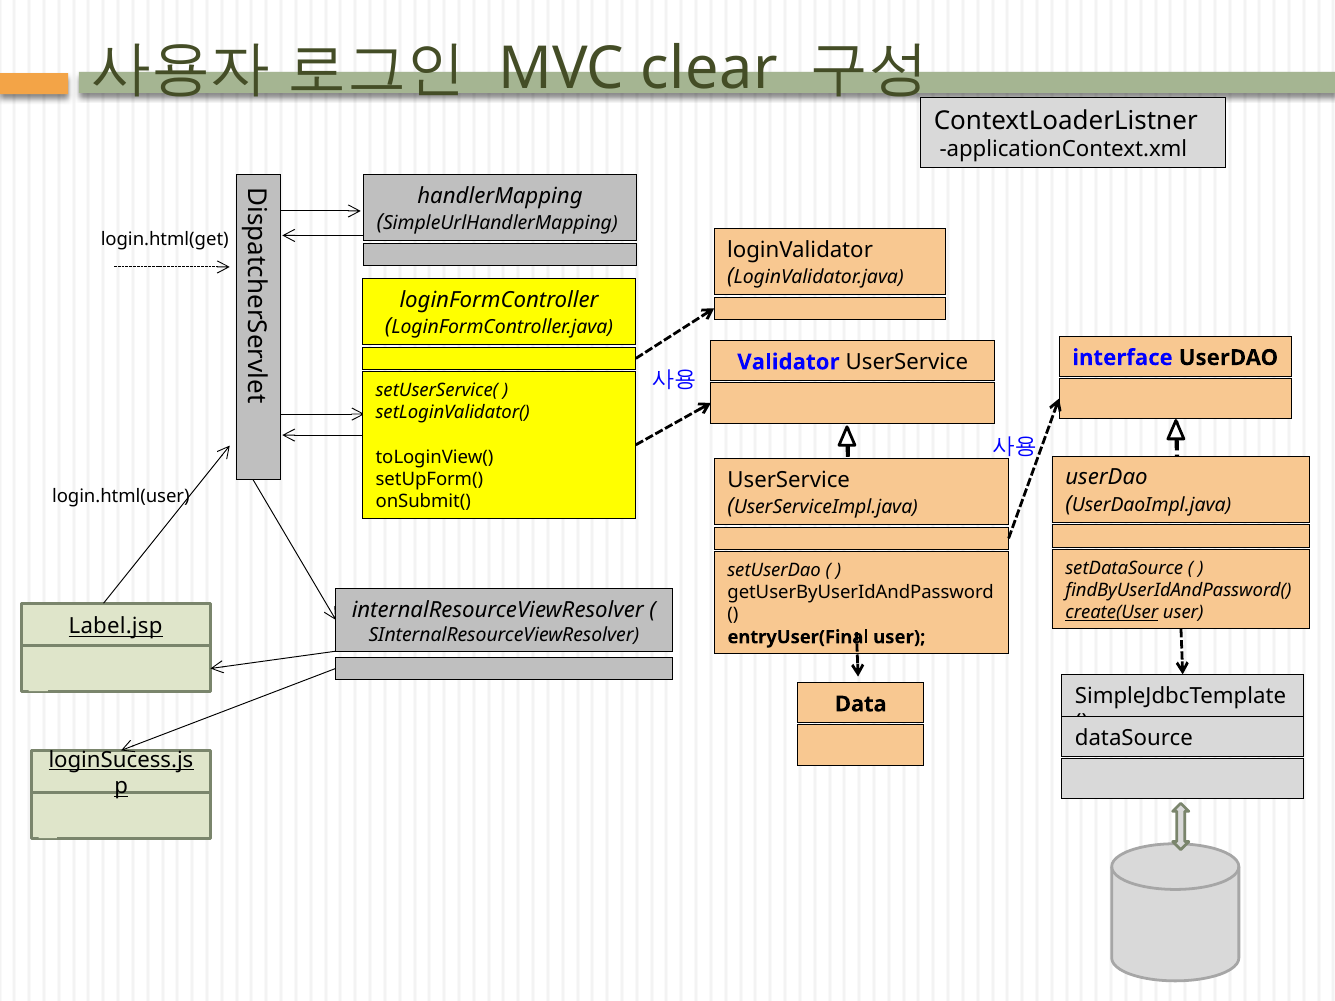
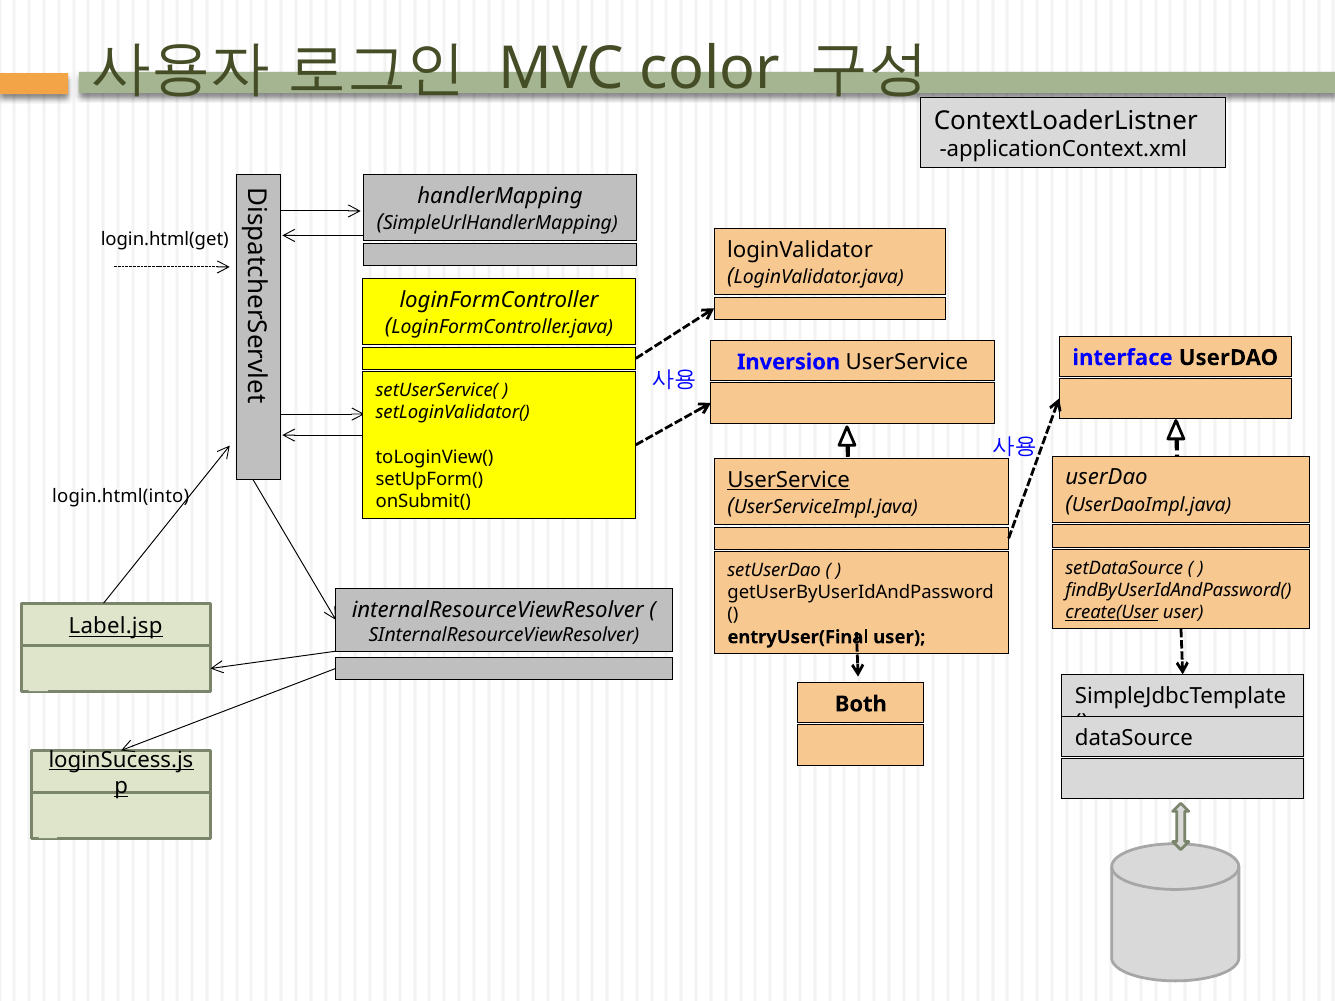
clear: clear -> color (710, 69)
Validator: Validator -> Inversion (789, 362)
UserService underline: none -> present (789, 480)
login.html(user: login.html(user -> login.html(into (121, 496)
Data: Data -> Both (861, 704)
